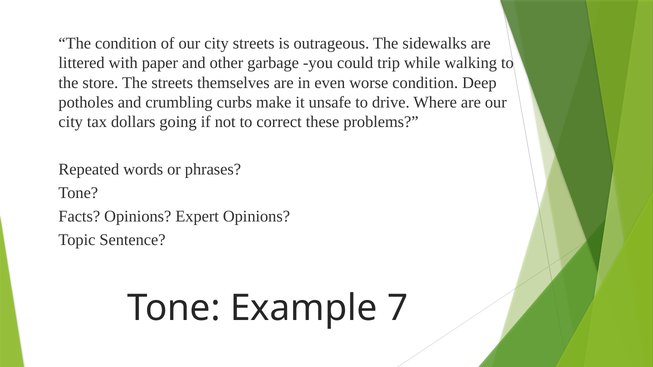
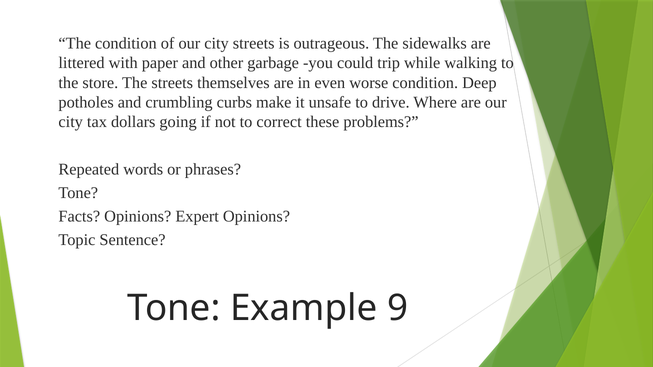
7: 7 -> 9 (398, 309)
